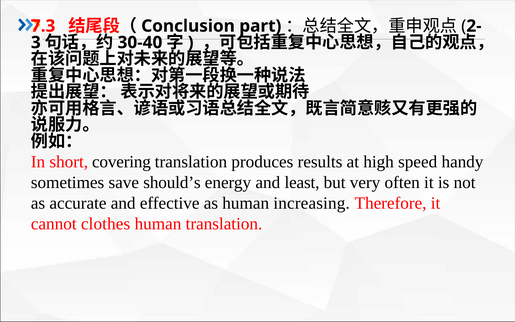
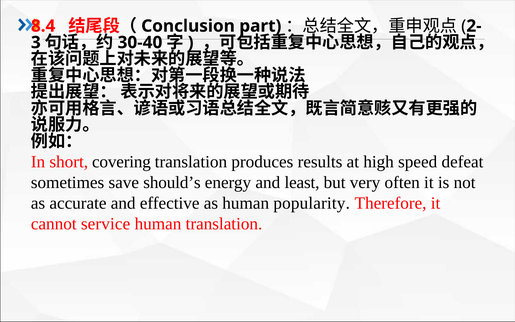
7.3: 7.3 -> 8.4 (43, 26)
handy: handy -> defeat (462, 162)
increasing: increasing -> popularity (312, 203)
clothes: clothes -> service (106, 224)
